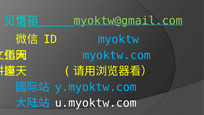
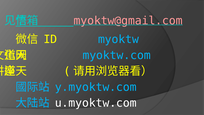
myoktw@gmail.com colour: light green -> pink (128, 21)
